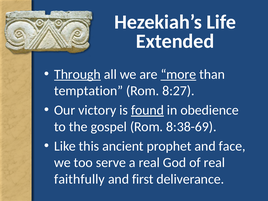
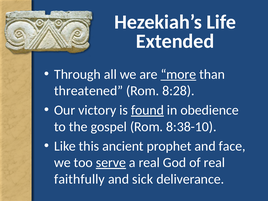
Through underline: present -> none (77, 74)
temptation: temptation -> threatened (89, 91)
8:27: 8:27 -> 8:28 (178, 91)
8:38-69: 8:38-69 -> 8:38-10 (191, 127)
serve underline: none -> present (111, 163)
first: first -> sick (143, 179)
